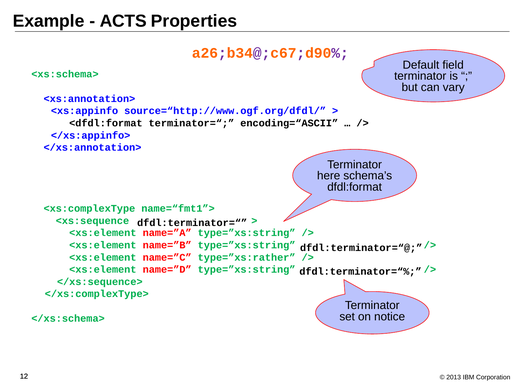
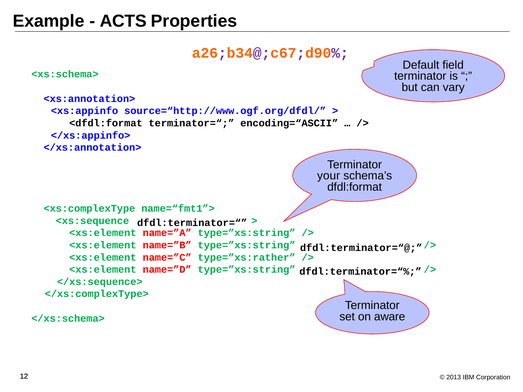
here: here -> your (329, 176)
notice: notice -> aware (390, 317)
